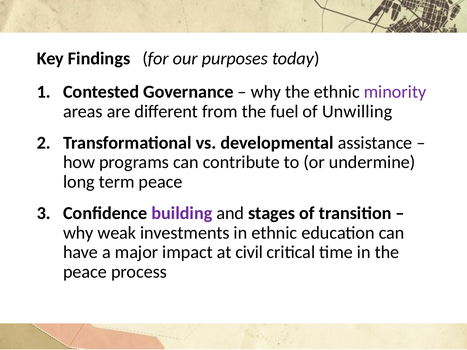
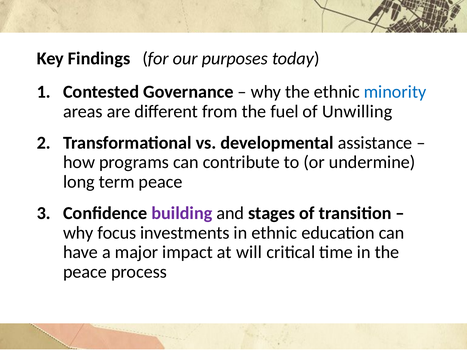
minority colour: purple -> blue (395, 92)
weak: weak -> focus (117, 233)
civil: civil -> will (249, 252)
